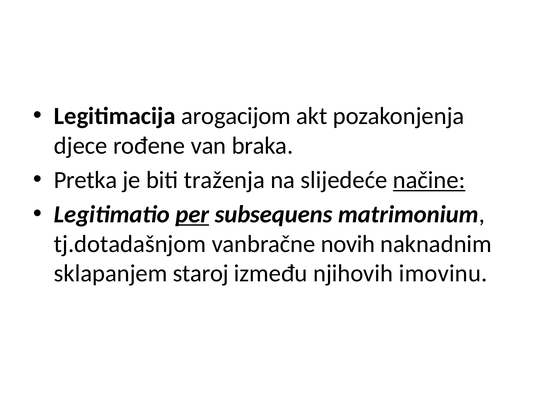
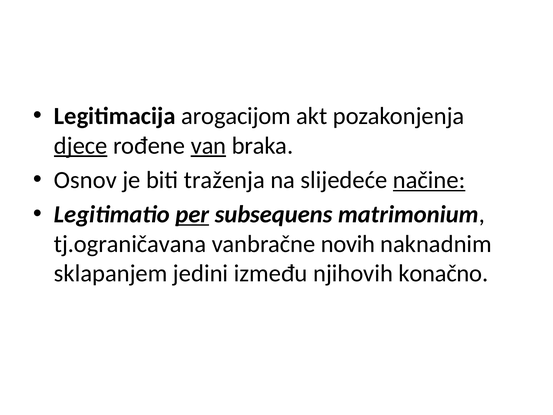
djece underline: none -> present (81, 146)
van underline: none -> present (208, 146)
Pretka: Pretka -> Osnov (85, 180)
tj.dotadašnjom: tj.dotadašnjom -> tj.ograničavana (130, 244)
staroj: staroj -> jedini (201, 273)
imovinu: imovinu -> konačno (443, 273)
